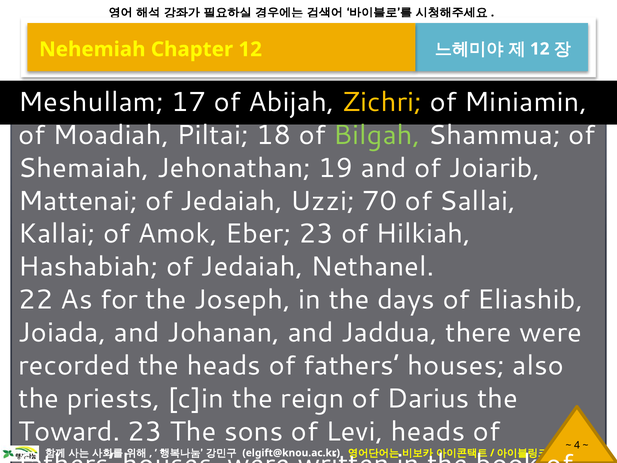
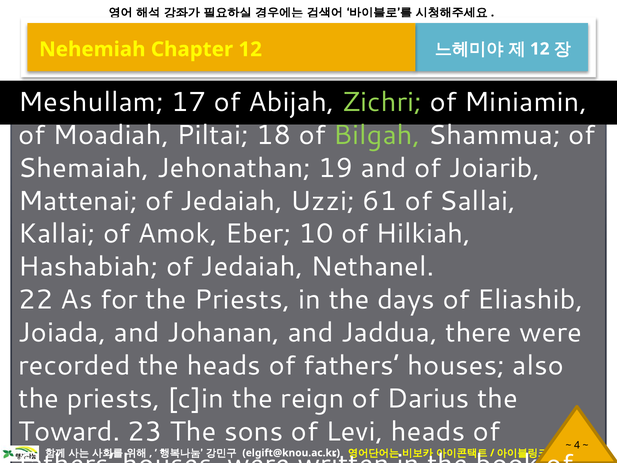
Zichri colour: yellow -> light green (382, 102)
70: 70 -> 61 (380, 201)
Eber 23: 23 -> 10 (316, 234)
for the Joseph: Joseph -> Priests (242, 300)
